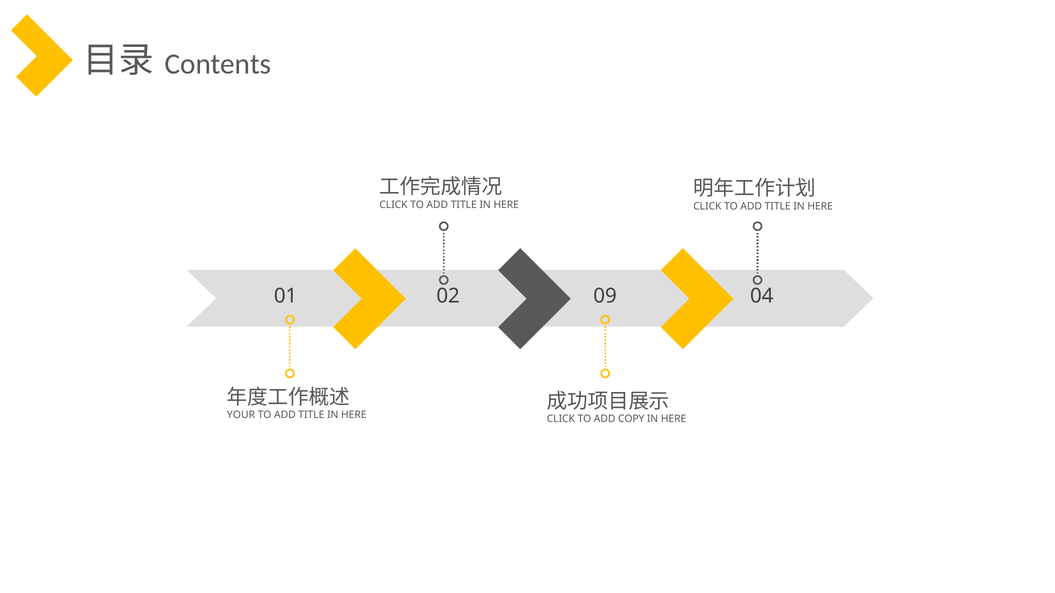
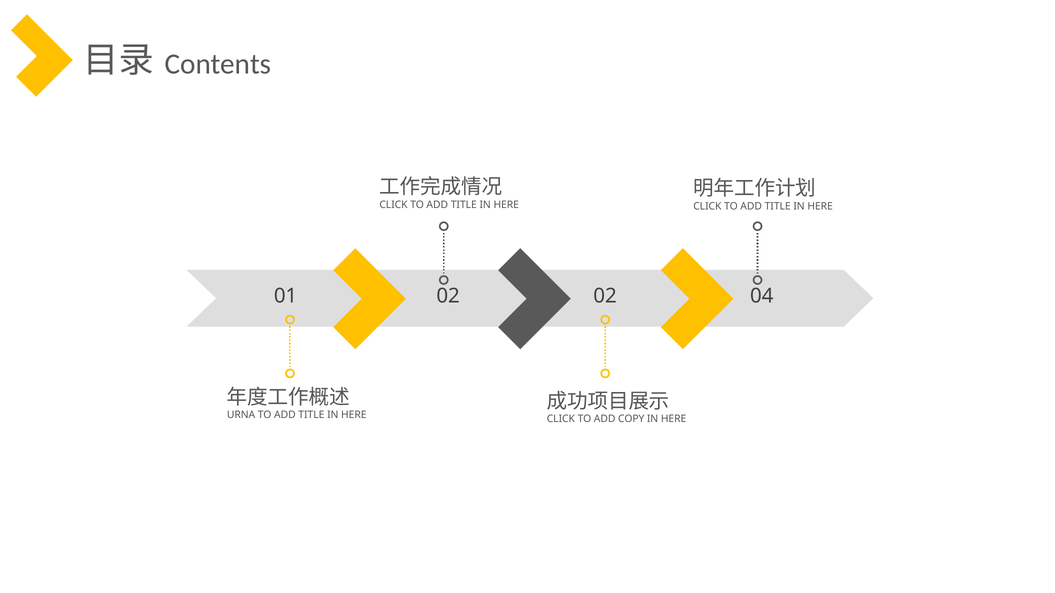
02 09: 09 -> 02 (605, 296)
YOUR: YOUR -> URNA (241, 415)
